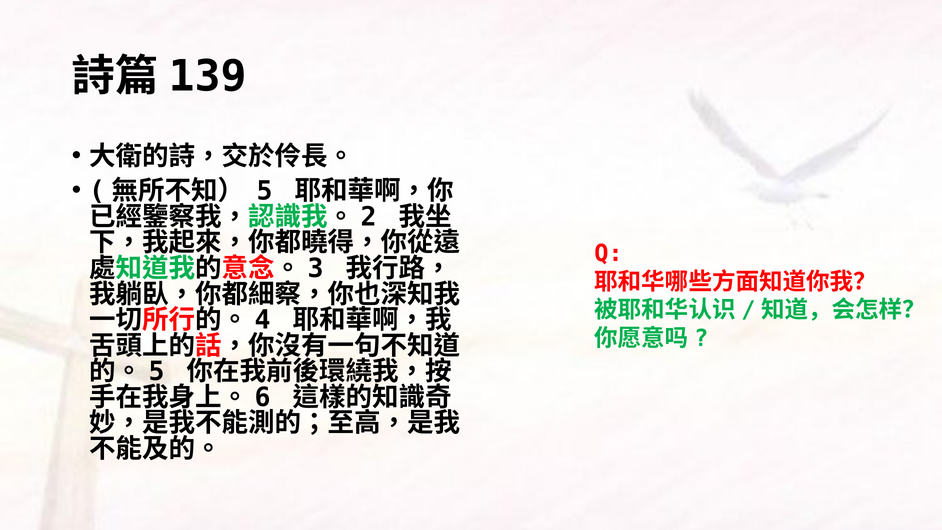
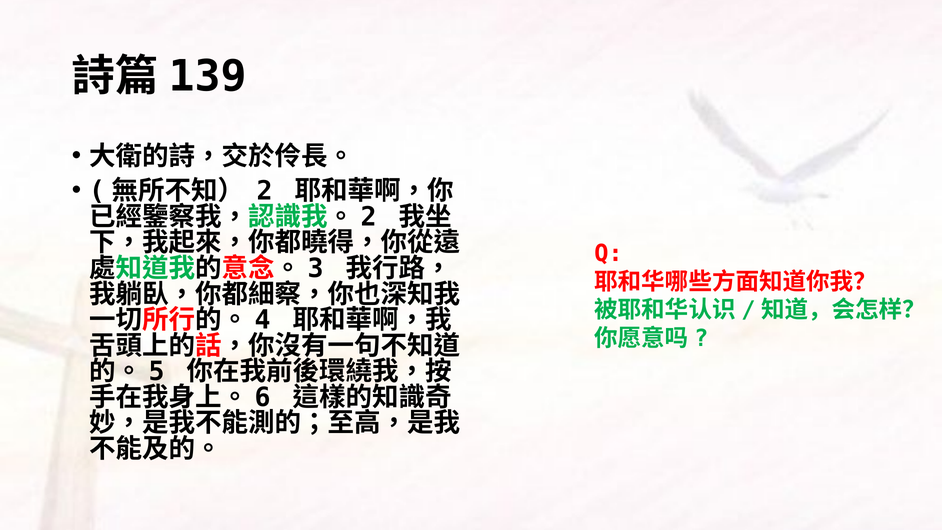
5: 5 -> 2 (265, 191)
